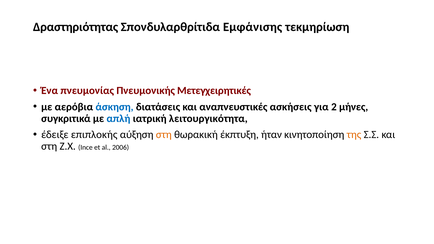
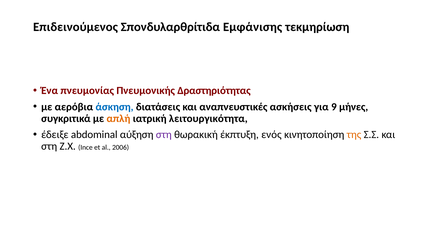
Δραστηριότητας: Δραστηριότητας -> Επιδεινούμενος (75, 27)
Μετεγχειρητικές: Μετεγχειρητικές -> Δραστηριότητας (214, 91)
2: 2 -> 9 (334, 107)
απλή colour: blue -> orange (118, 119)
επιπλοκής: επιπλοκής -> abdominal (94, 135)
στη colour: orange -> purple (164, 135)
ήταν: ήταν -> ενός (271, 135)
